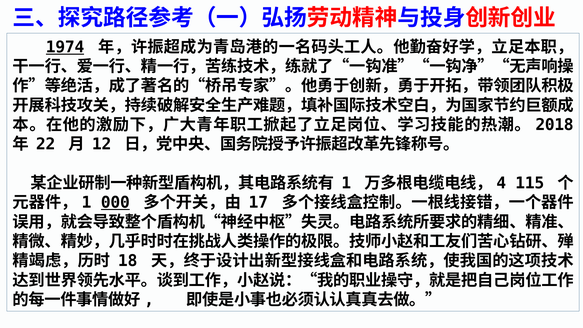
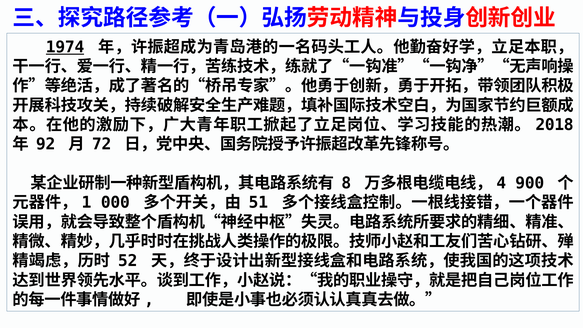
22: 22 -> 92 (46, 144)
12: 12 -> 72 (102, 144)
1: 1 -> 8 (346, 183)
115: 115 -> 900 (530, 183)
000 underline: present -> none (115, 203)
17: 17 -> 51 (258, 203)
18: 18 -> 52 (128, 261)
